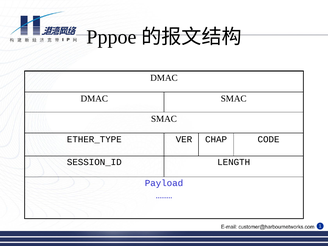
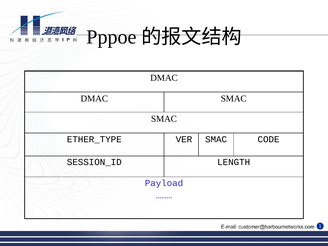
VER CHAP: CHAP -> SMAC (216, 139)
